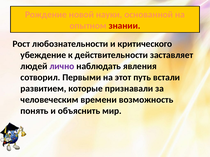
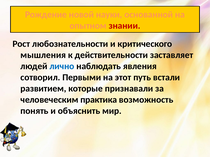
убеждение: убеждение -> мышления (43, 55)
лично colour: purple -> blue (62, 66)
времени: времени -> практика (99, 100)
